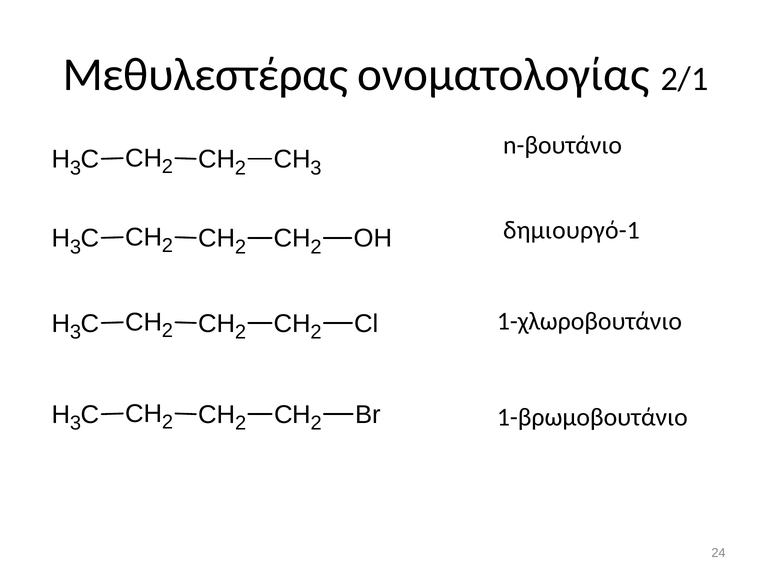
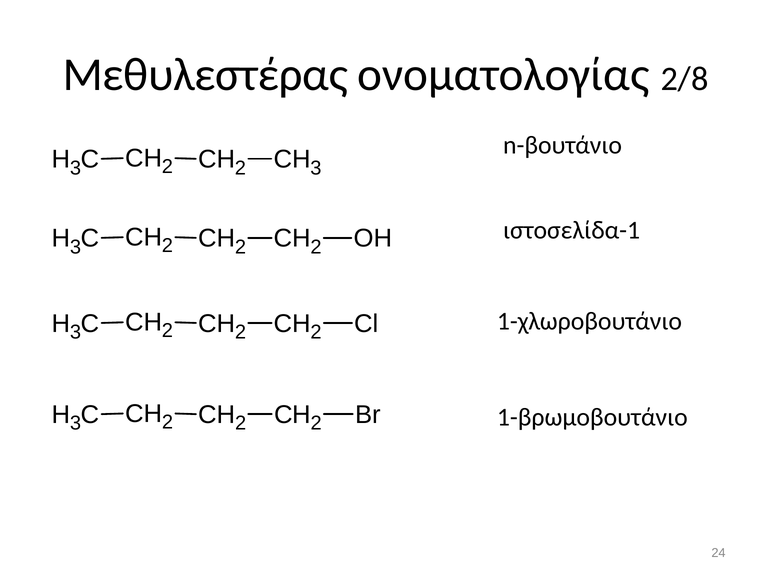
2/1: 2/1 -> 2/8 (685, 79)
δημιουργό-1: δημιουργό-1 -> ιστοσελίδα-1 (572, 230)
